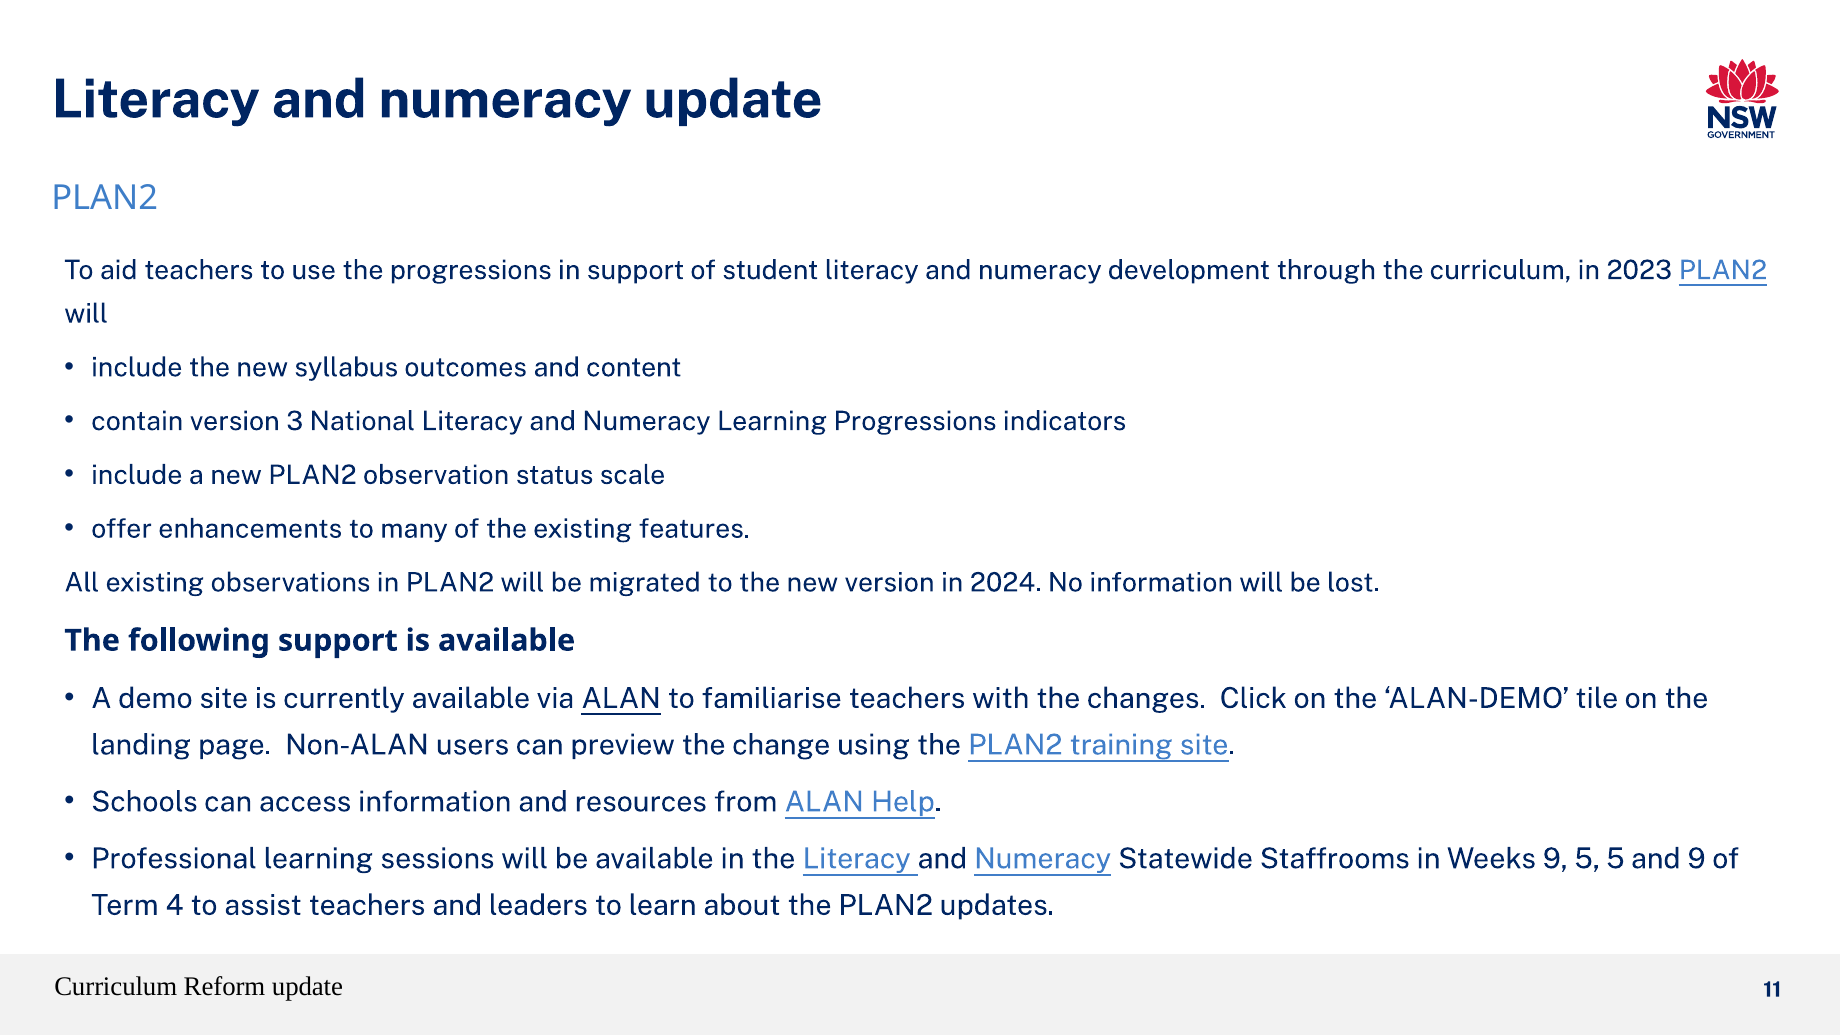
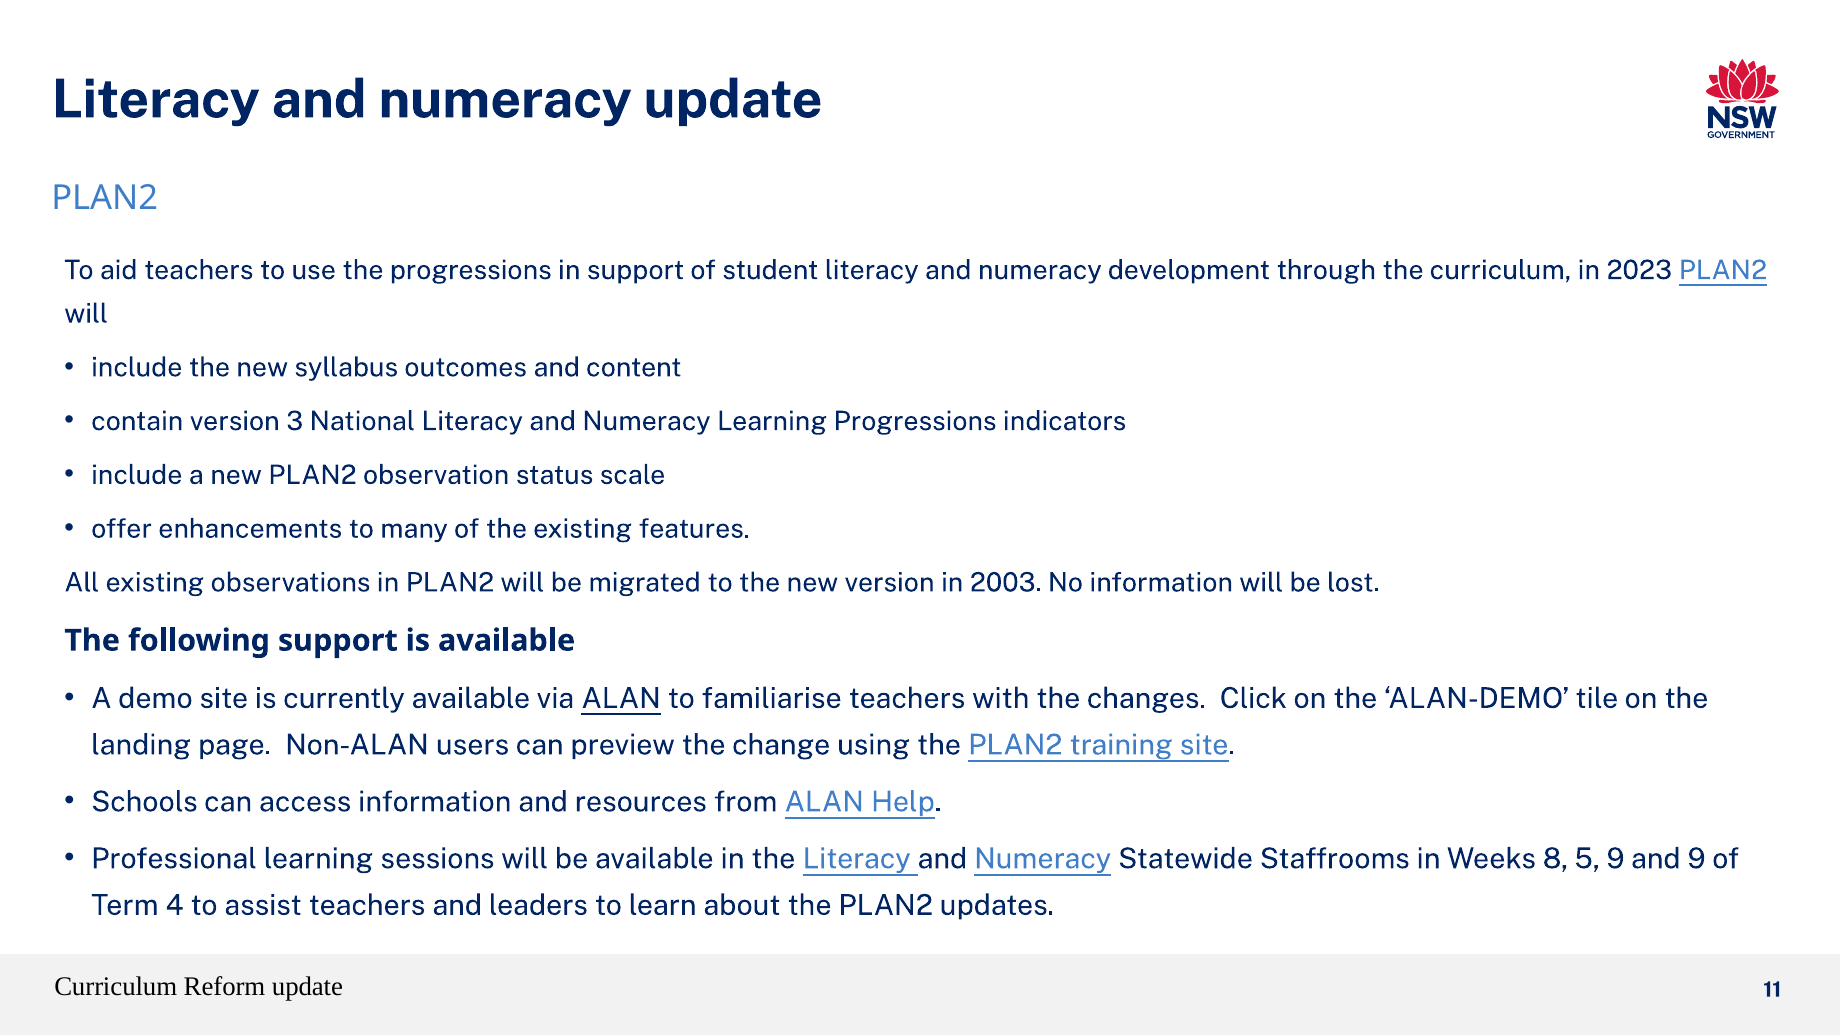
2024: 2024 -> 2003 (1006, 583)
Weeks 9: 9 -> 8 (1555, 859)
5 5: 5 -> 9 (1615, 859)
